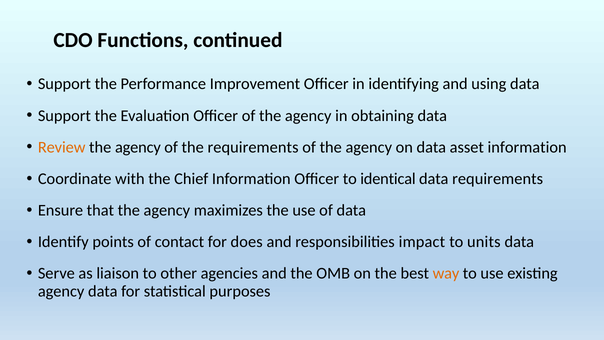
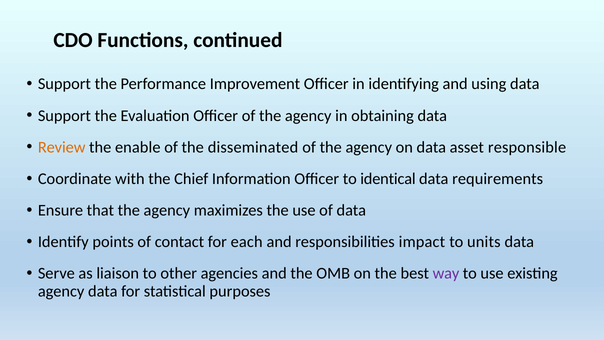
agency: agency -> enable (138, 147)
the requirements: requirements -> disseminated (253, 147)
asset information: information -> responsible (527, 147)
does: does -> each (247, 242)
way colour: orange -> purple (446, 273)
